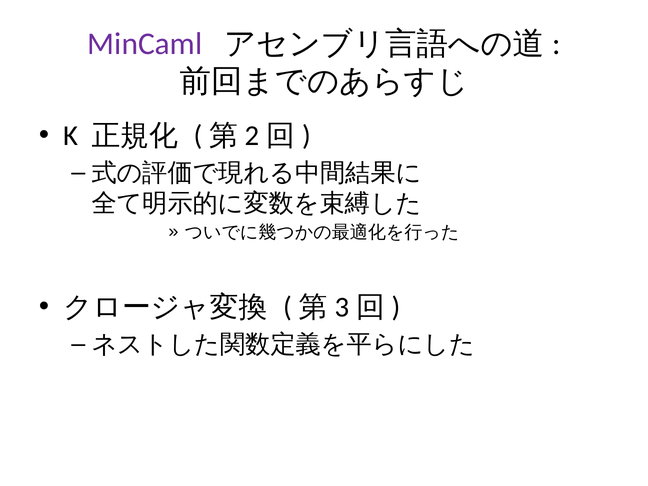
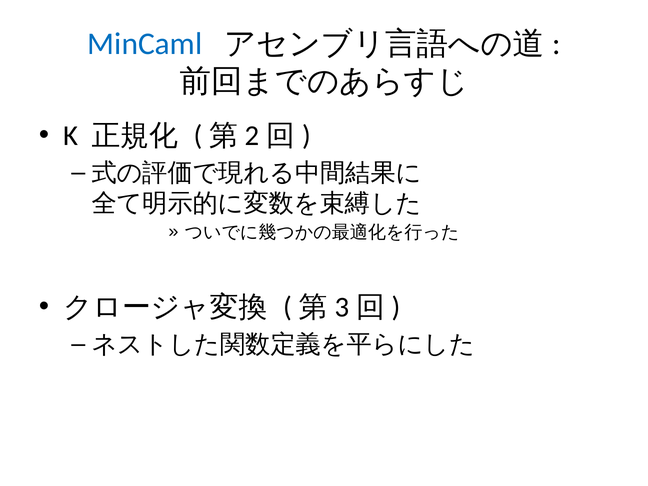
MinCaml colour: purple -> blue (145, 44)
